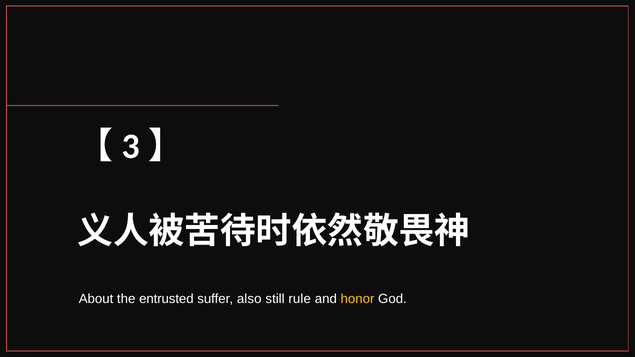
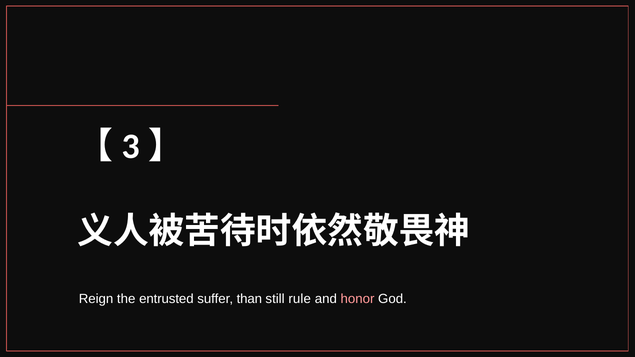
About: About -> Reign (96, 299)
also: also -> than (249, 299)
honor colour: yellow -> pink (357, 299)
